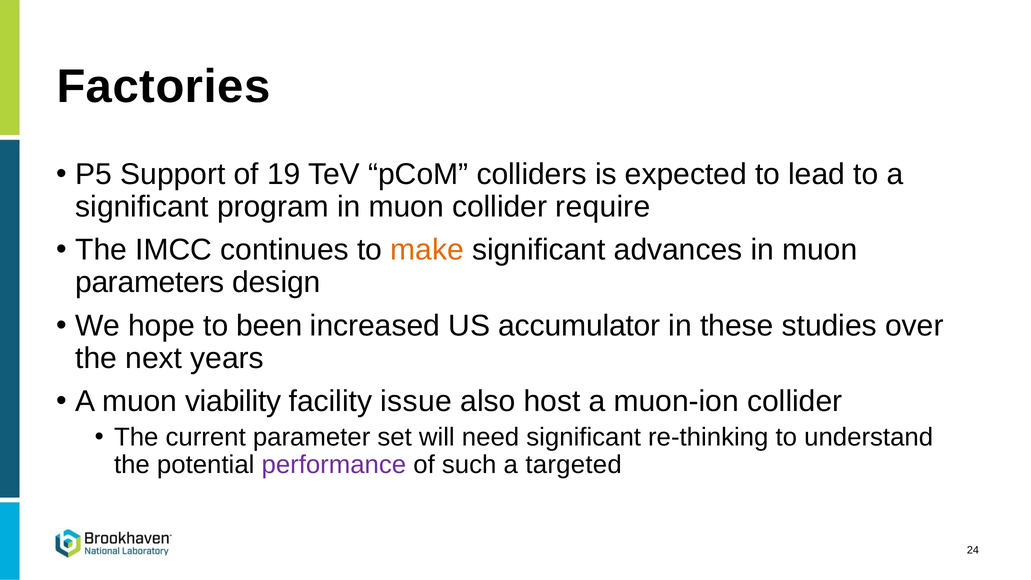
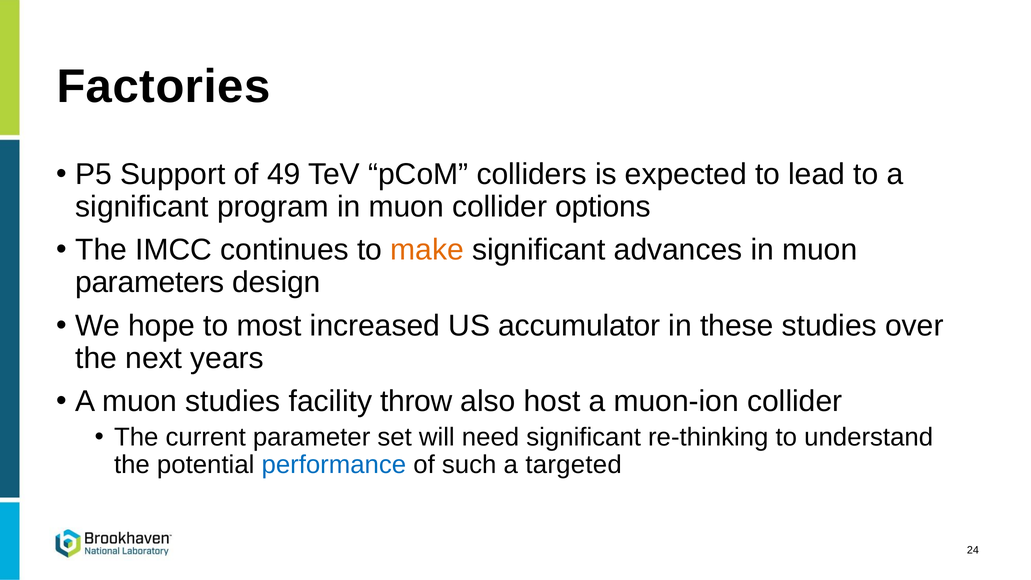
19: 19 -> 49 (284, 174)
require: require -> options (603, 207)
been: been -> most (269, 326)
muon viability: viability -> studies (233, 401)
issue: issue -> throw (416, 401)
performance colour: purple -> blue (334, 465)
